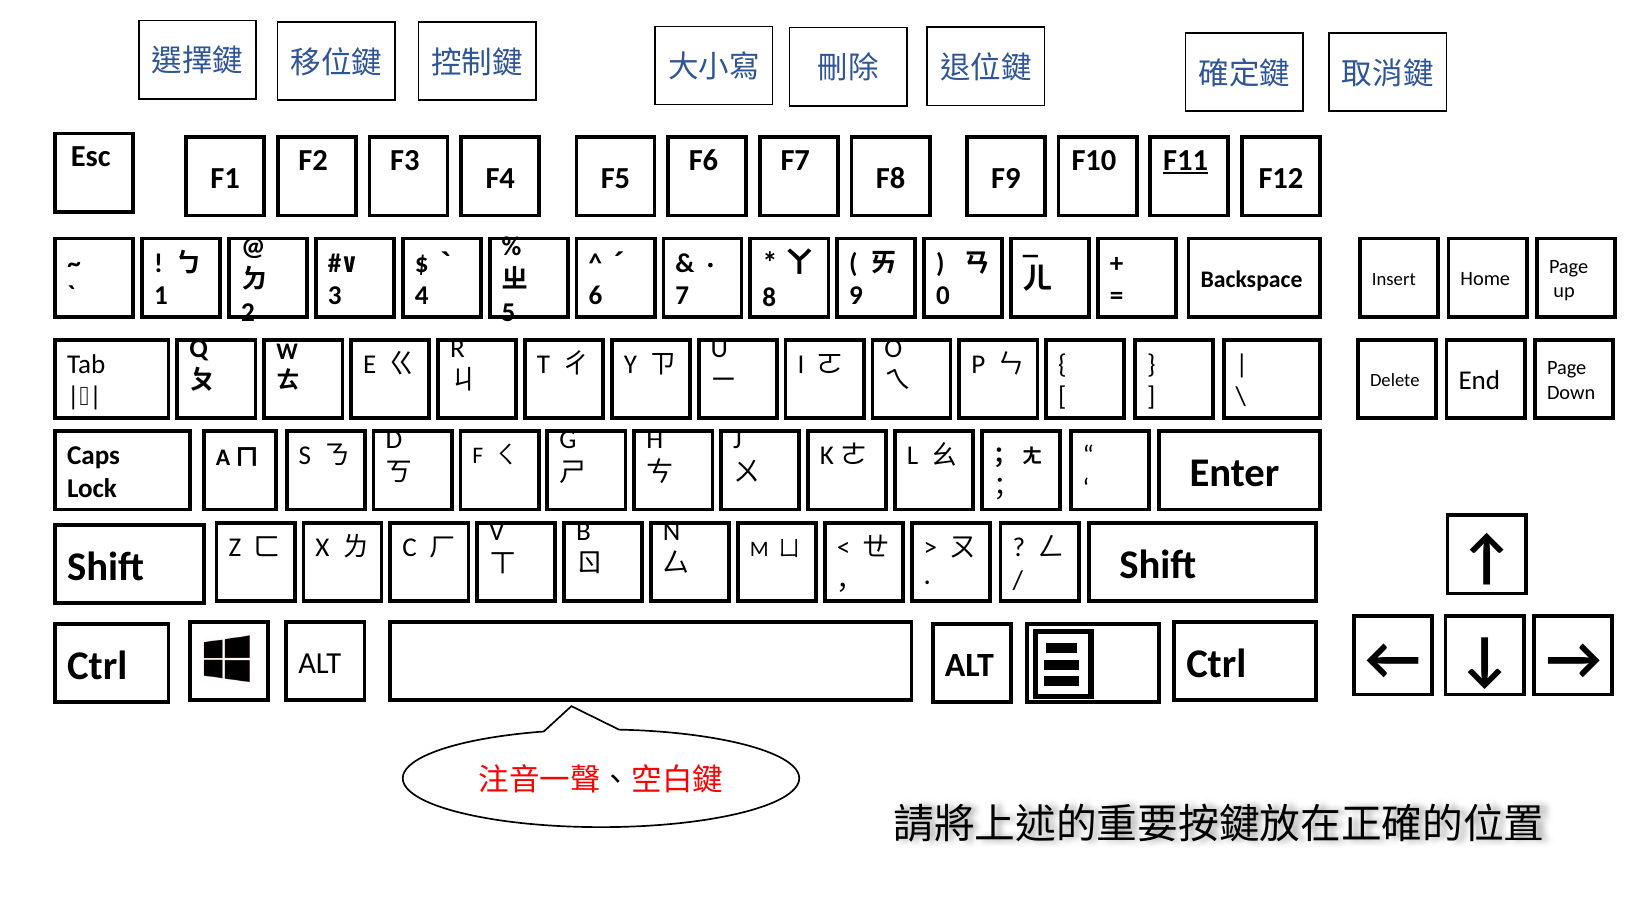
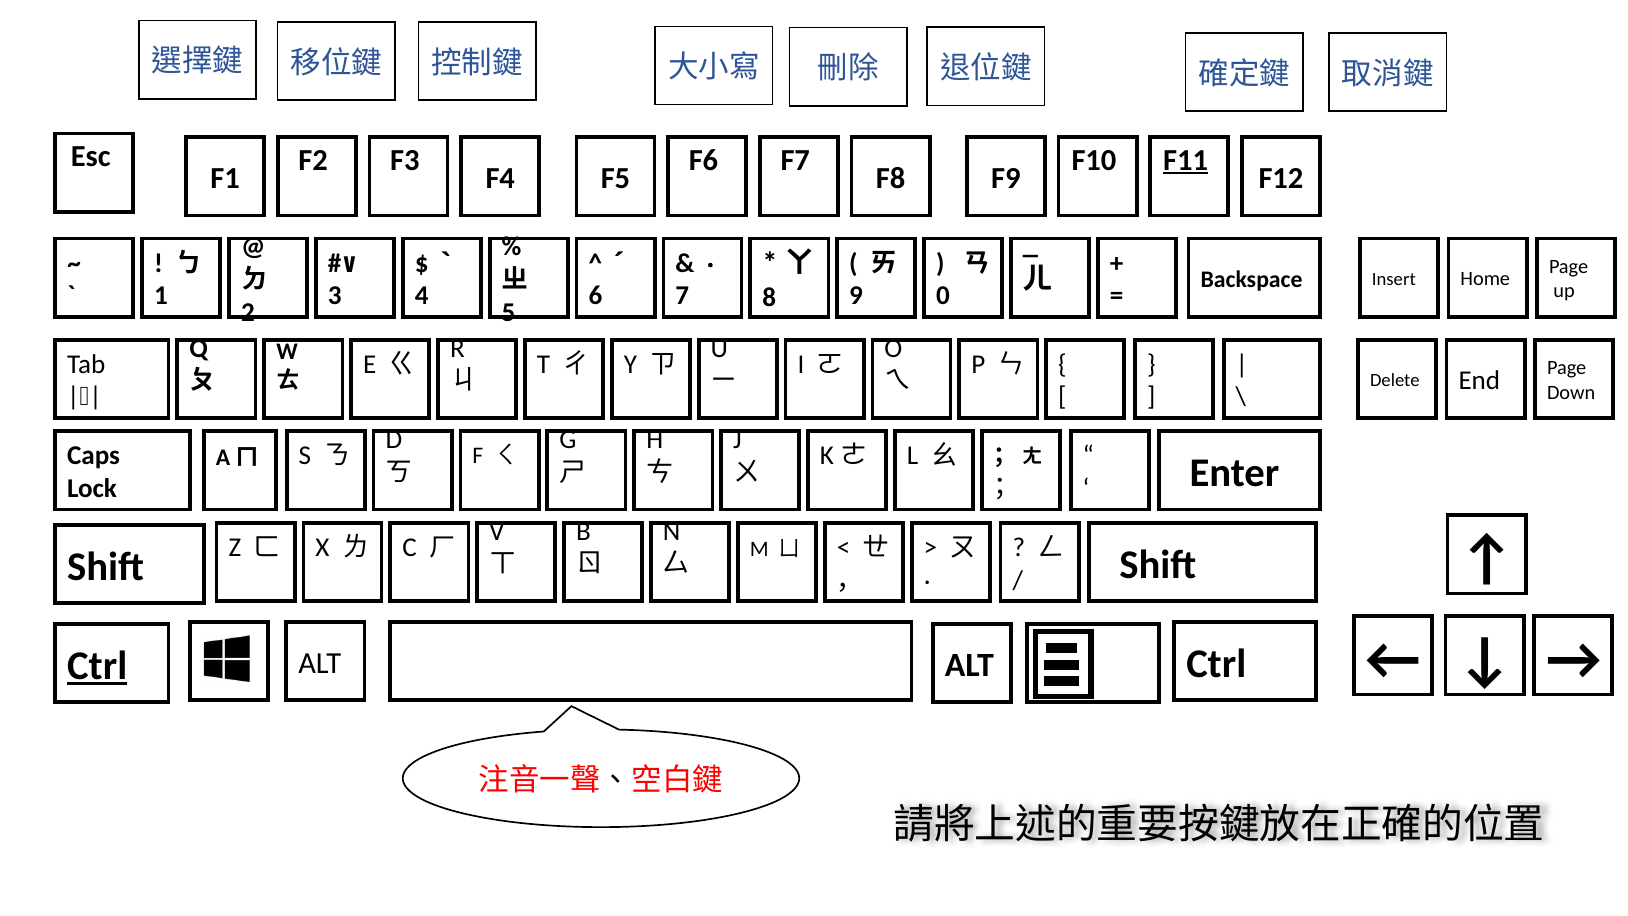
Ctrl underline: none -> present (97, 666)
